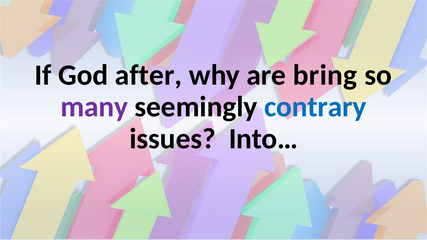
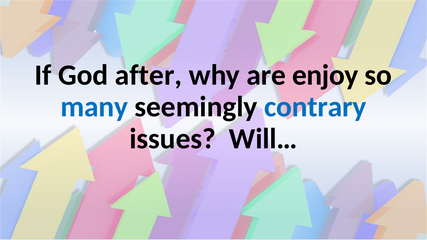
bring: bring -> enjoy (325, 75)
many colour: purple -> blue (94, 107)
Into…: Into… -> Will… (263, 139)
